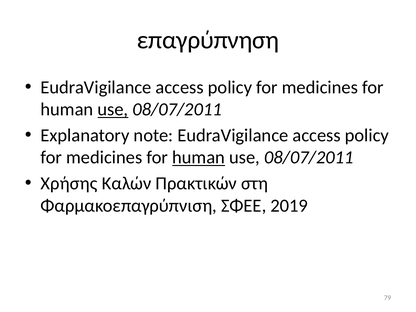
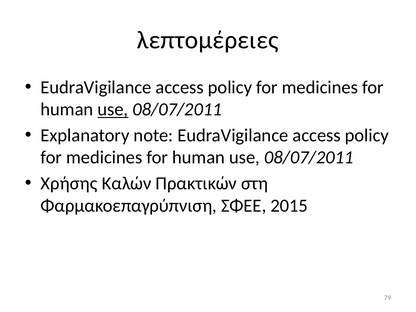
επαγρύπνηση: επαγρύπνηση -> λεπτομέρειες (208, 40)
human underline: present -> none (199, 158)
2019: 2019 -> 2015 (289, 206)
